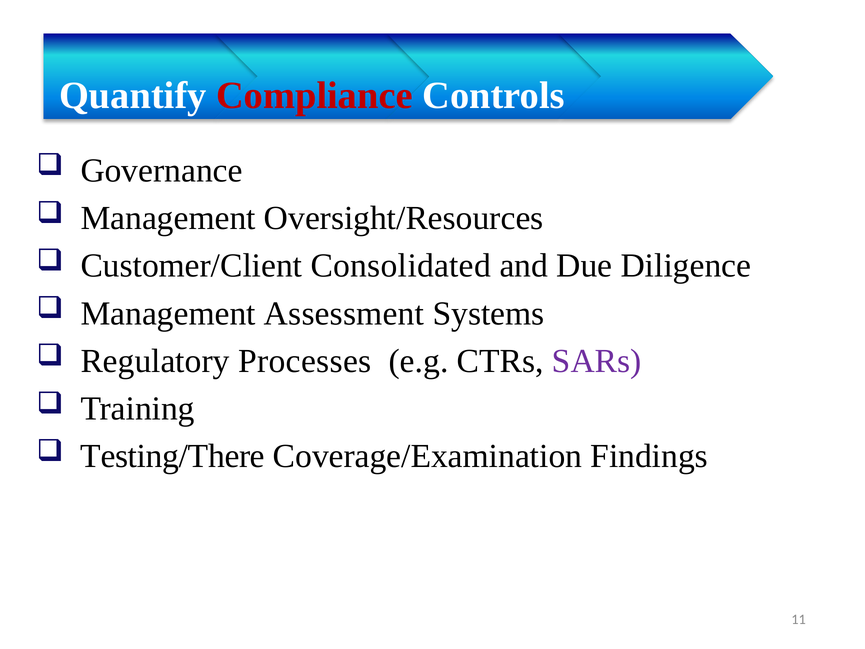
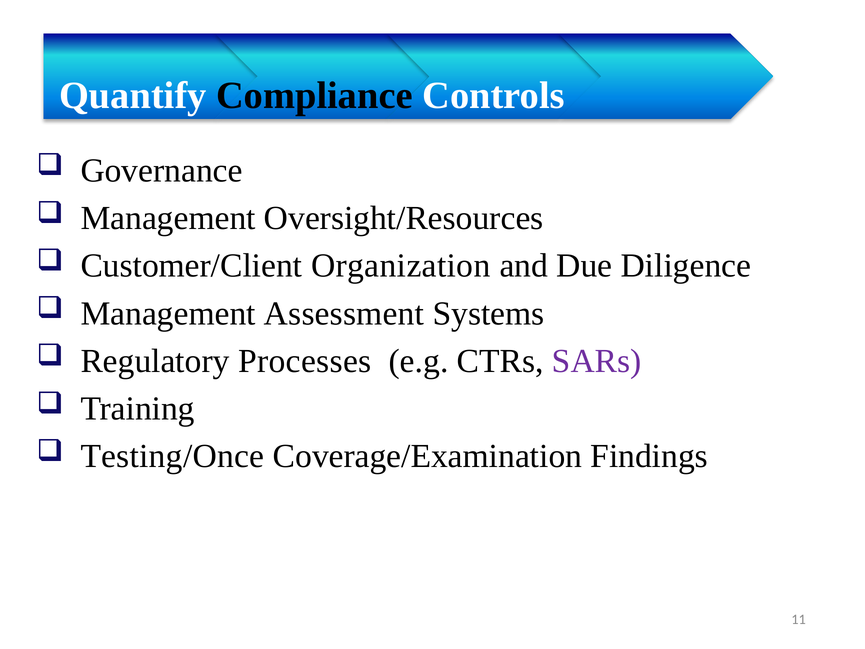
Compliance colour: red -> black (314, 96)
Consolidated: Consolidated -> Organization (401, 266)
Testing/There: Testing/There -> Testing/Once (172, 456)
